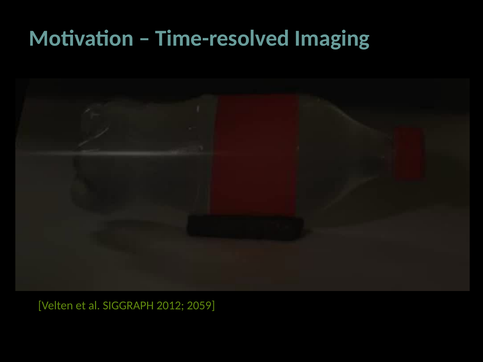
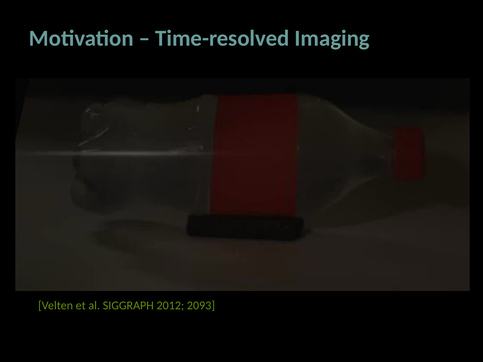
2059: 2059 -> 2093 (201, 306)
